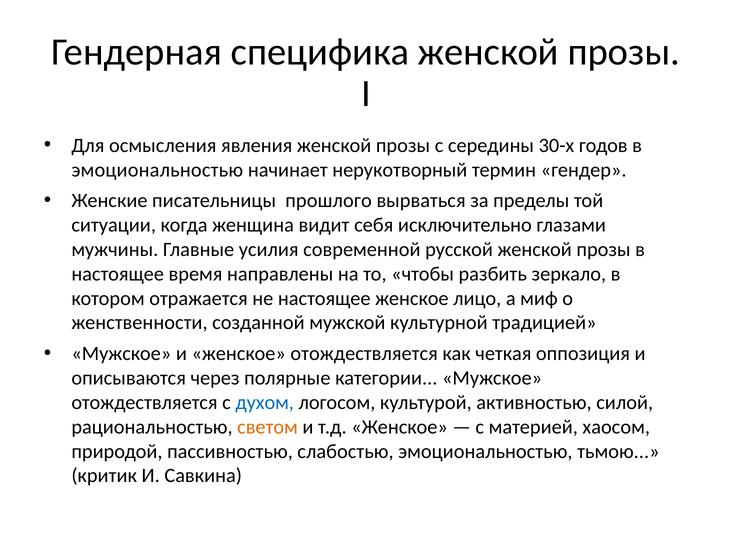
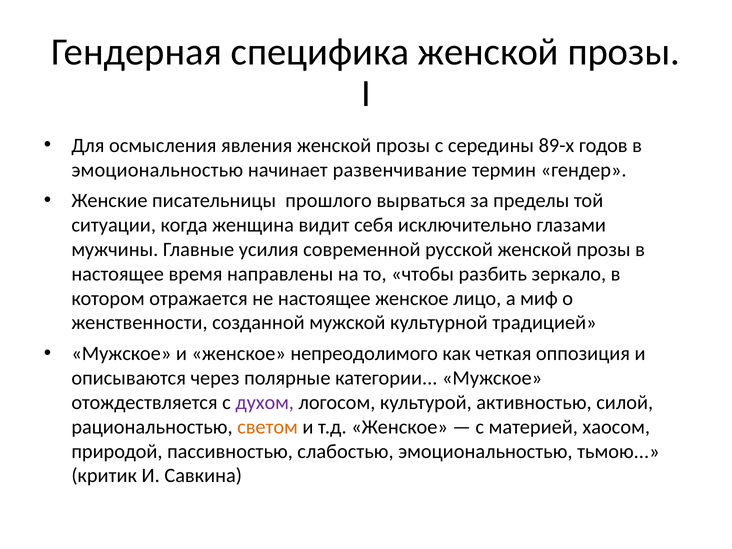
30-х: 30-х -> 89-х (556, 145)
нерукотворный: нерукотворный -> развенчивание (400, 170)
женское отождествляется: отождествляется -> непреодолимого (364, 354)
духом colour: blue -> purple (265, 403)
